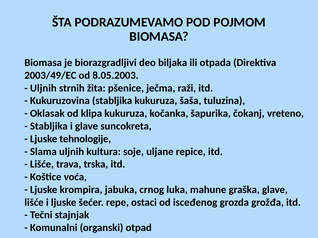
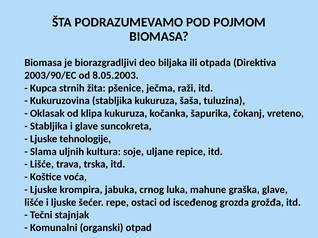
2003/49/EC: 2003/49/EC -> 2003/90/EC (50, 76)
Uljnih: Uljnih -> Kupca (43, 88)
